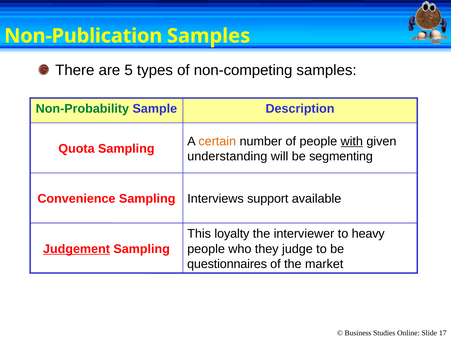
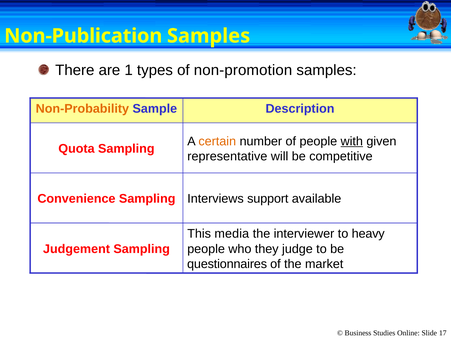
5: 5 -> 1 (129, 70)
non-competing: non-competing -> non-promotion (243, 70)
Non-Probability colour: green -> orange (82, 109)
understanding: understanding -> representative (227, 156)
segmenting: segmenting -> competitive (341, 156)
loyalty: loyalty -> media (232, 234)
Judgement underline: present -> none (77, 249)
